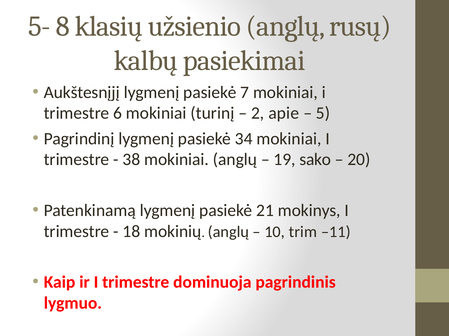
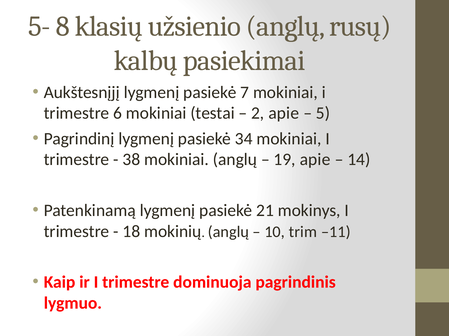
turinį: turinį -> testai (213, 113)
19 sako: sako -> apie (315, 160)
20: 20 -> 14 (359, 160)
